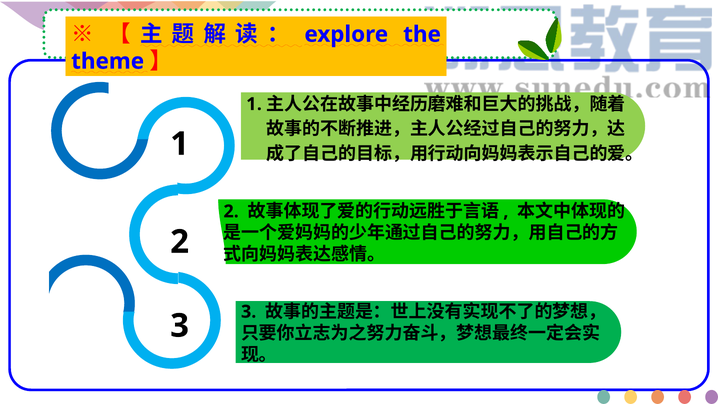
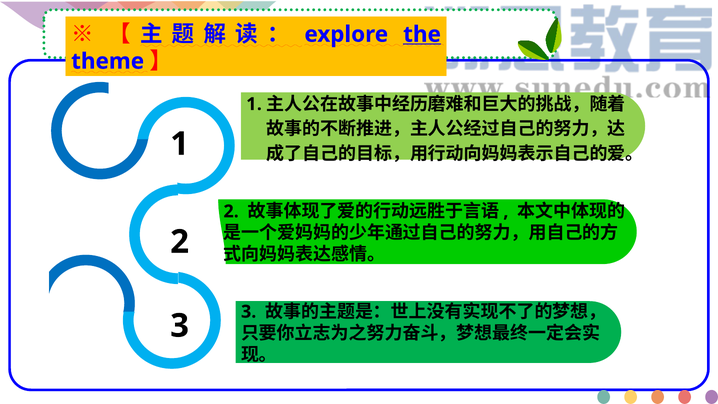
the underline: none -> present (422, 34)
